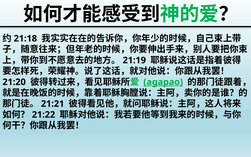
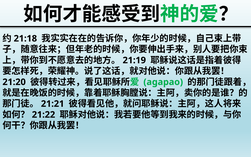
agapao underline: present -> none (163, 82)
